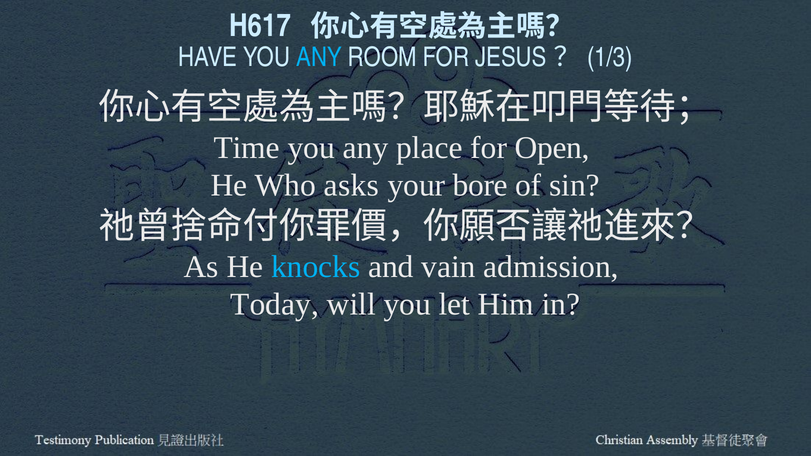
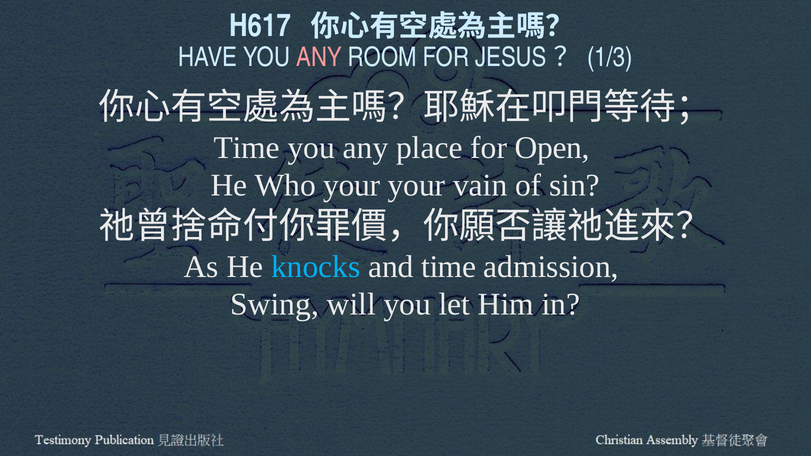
ANY colour: light blue -> pink (319, 58)
Who asks: asks -> your (352, 186)
bore: bore -> vain (480, 186)
and vain: vain -> time (449, 267)
Today: Today -> Swing (275, 305)
